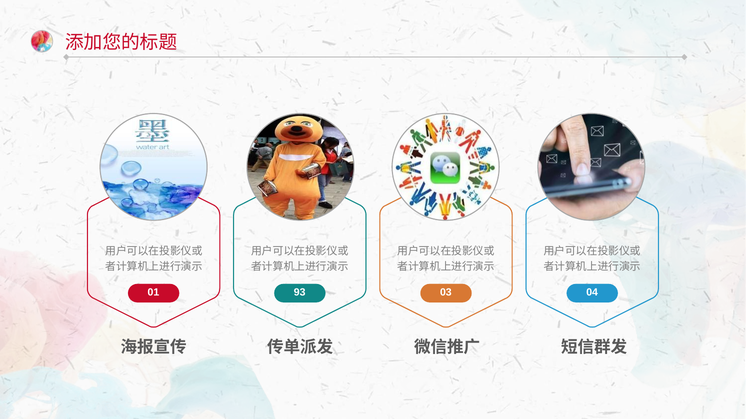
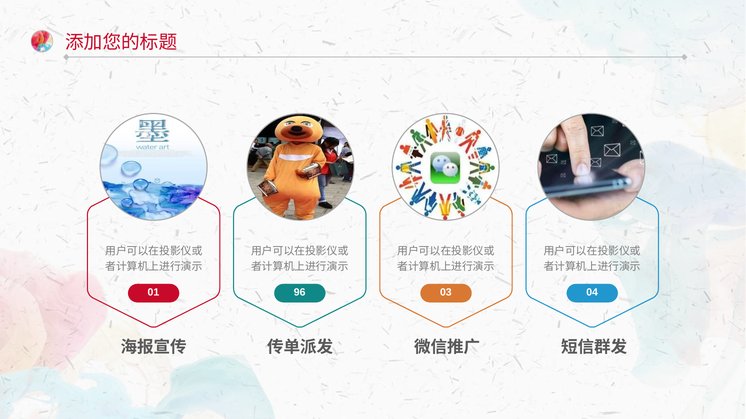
93: 93 -> 96 (300, 293)
